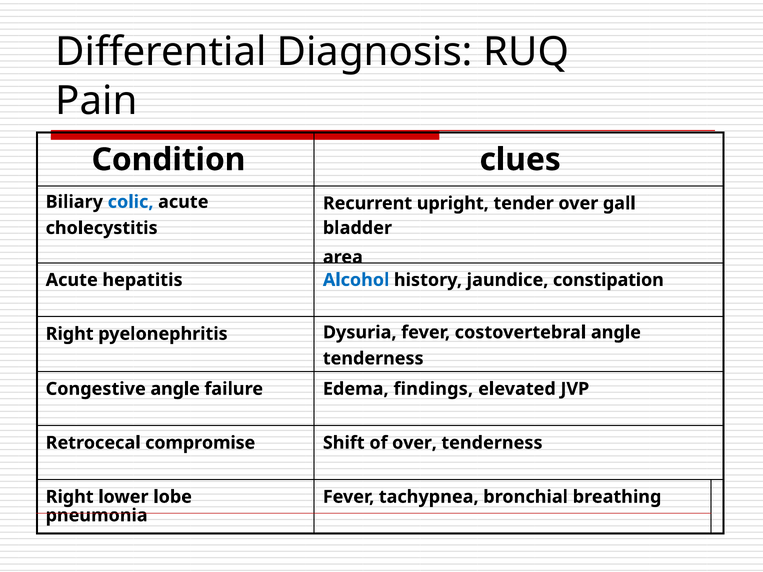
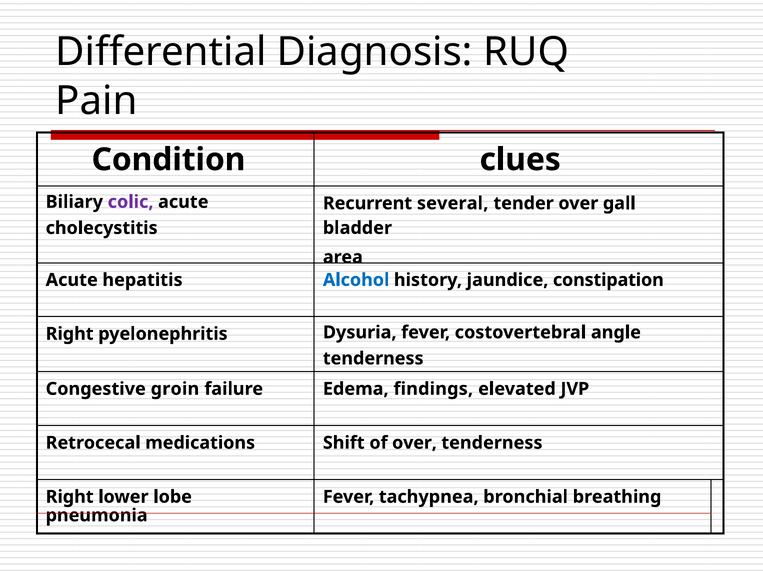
colic colour: blue -> purple (131, 202)
upright: upright -> several (453, 203)
Congestive angle: angle -> groin (175, 389)
compromise: compromise -> medications (200, 443)
